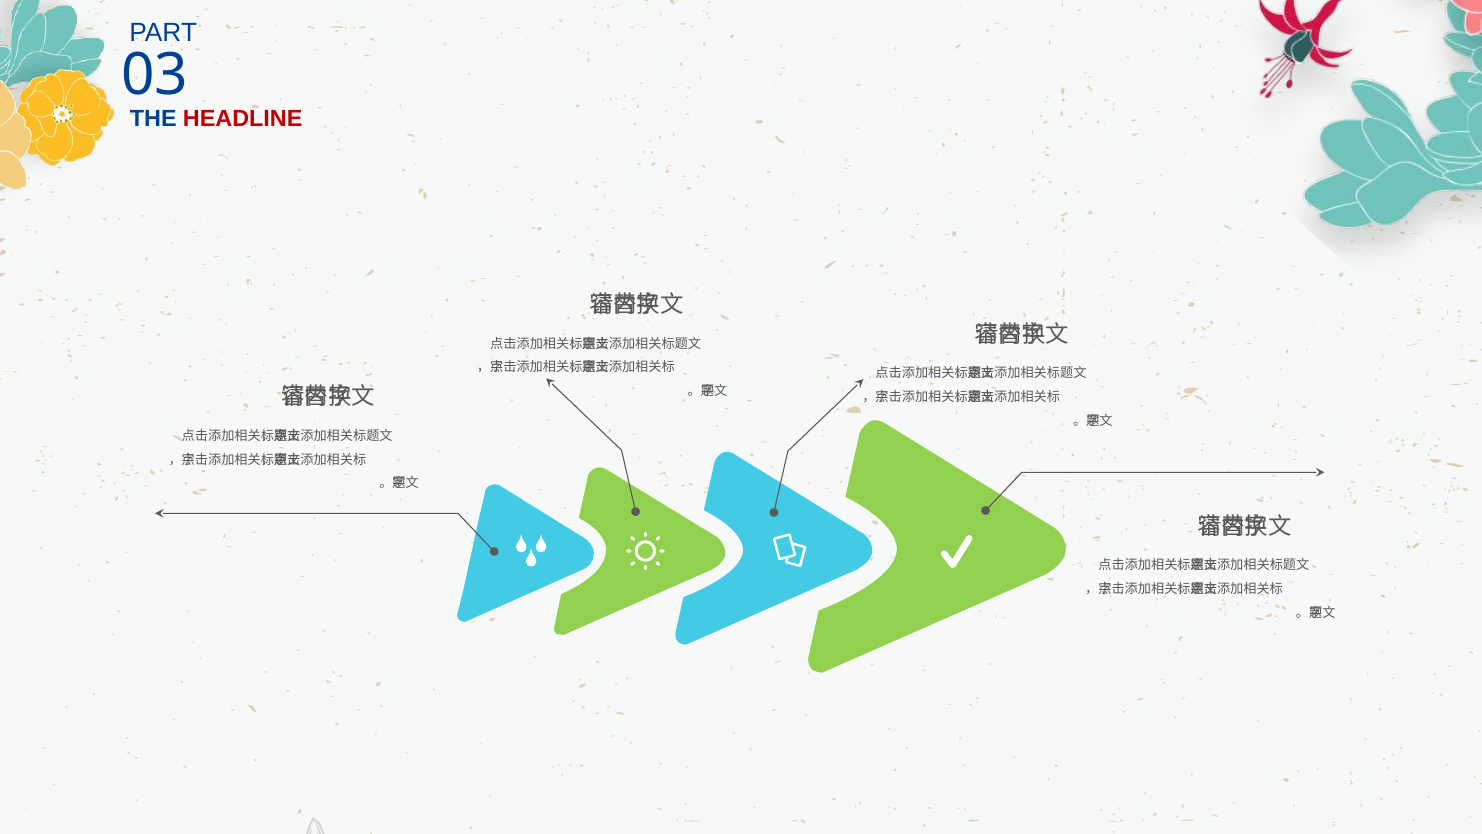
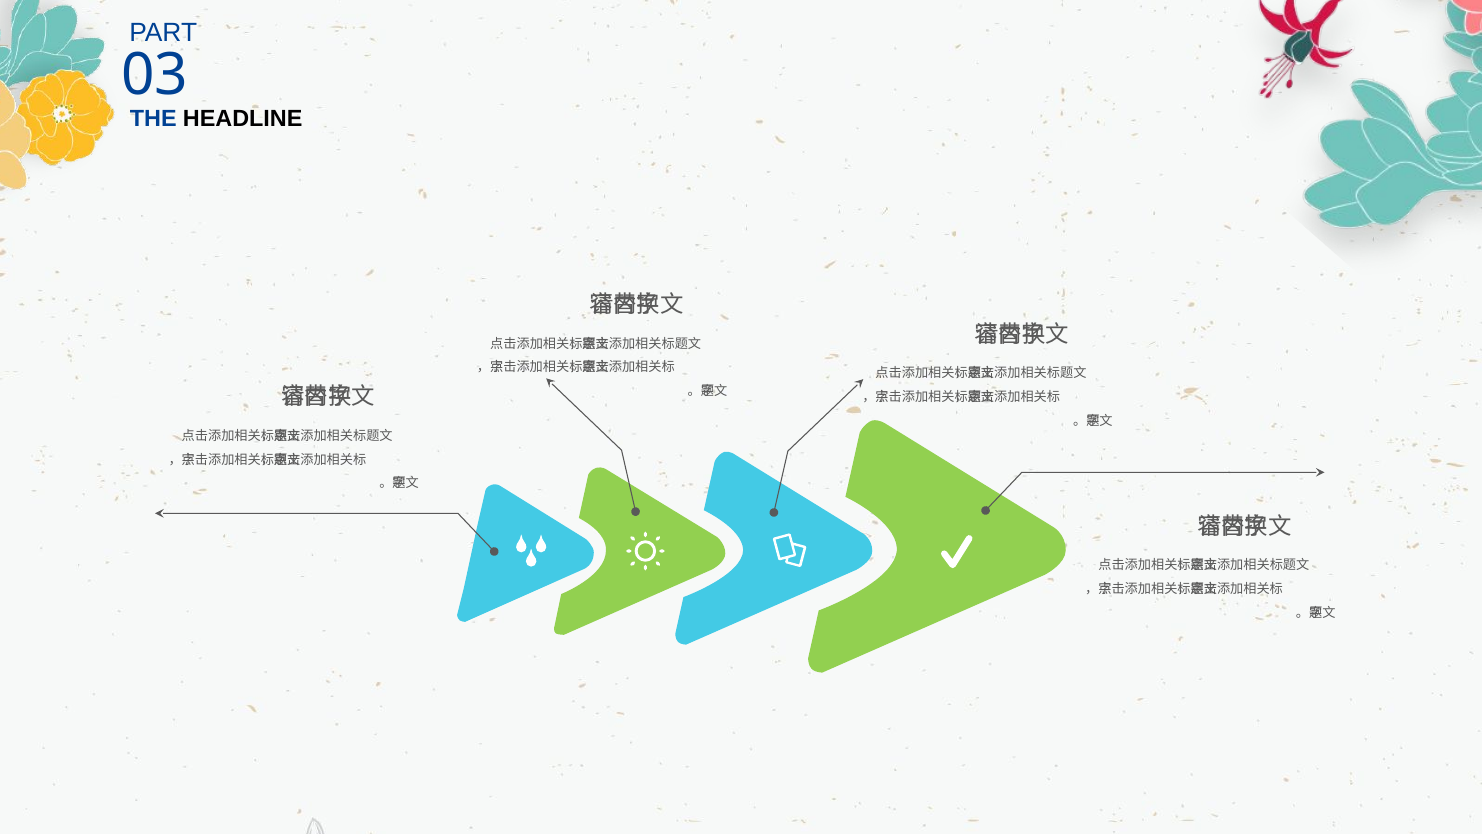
HEADLINE colour: red -> black (243, 118)
